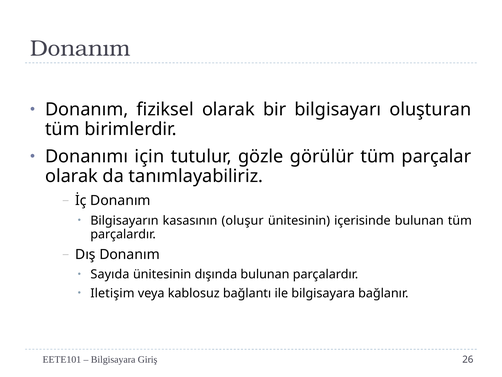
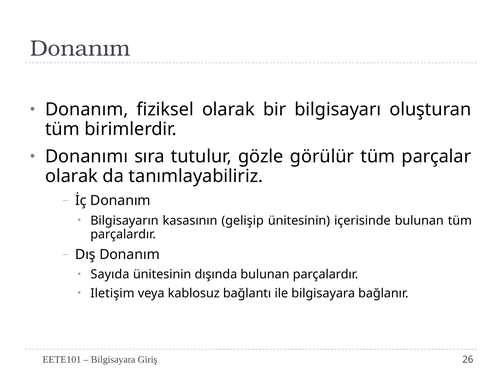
için: için -> sıra (150, 156)
oluşur: oluşur -> gelişip (243, 220)
